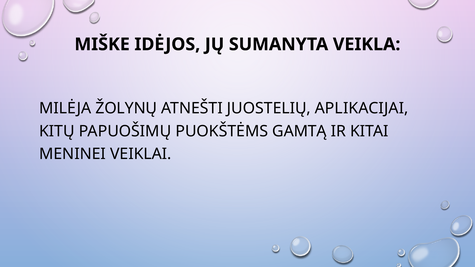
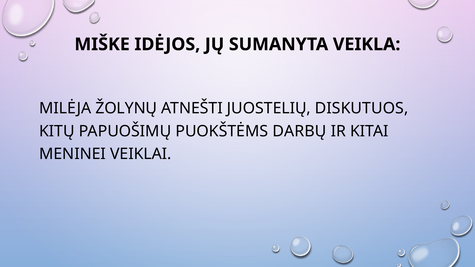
APLIKACIJAI: APLIKACIJAI -> DISKUTUOS (362, 108)
GAMTĄ: GAMTĄ -> DARBŲ (299, 131)
